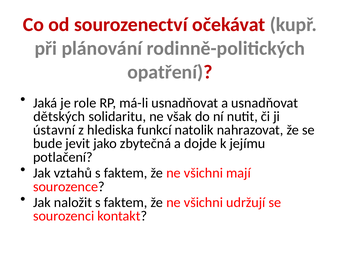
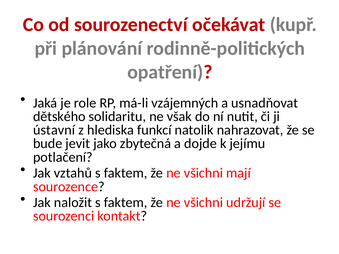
má-li usnadňovat: usnadňovat -> vzájemných (185, 103)
dětských: dětských -> dětského (59, 117)
